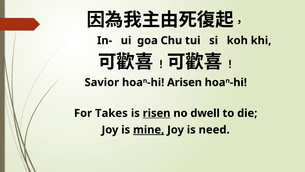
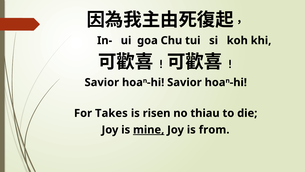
Arisen: Arisen -> Savior (184, 82)
risen underline: present -> none (157, 113)
dwell: dwell -> thiau (205, 113)
need: need -> from (214, 129)
